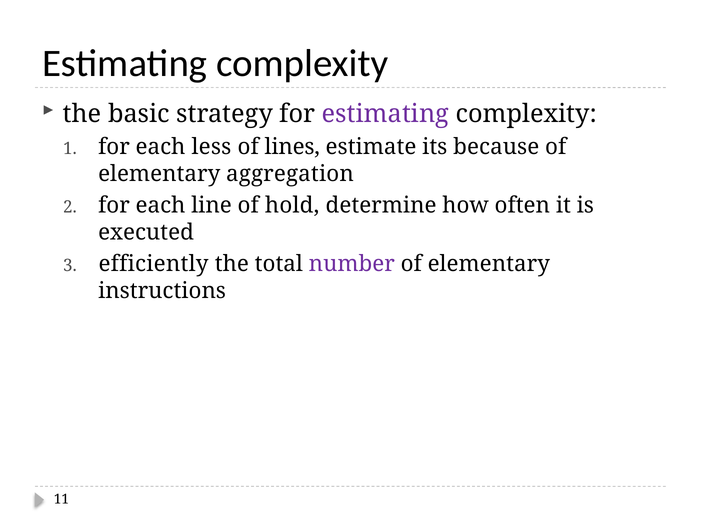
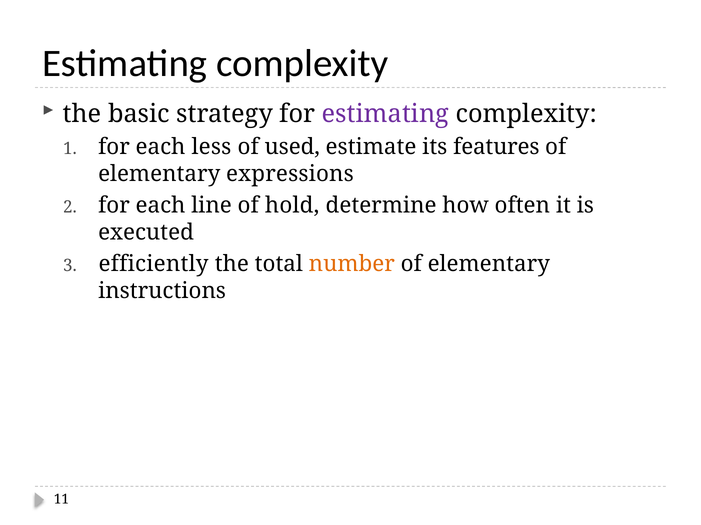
lines: lines -> used (292, 147)
because: because -> features (496, 147)
aggregation: aggregation -> expressions (290, 174)
number colour: purple -> orange (352, 264)
